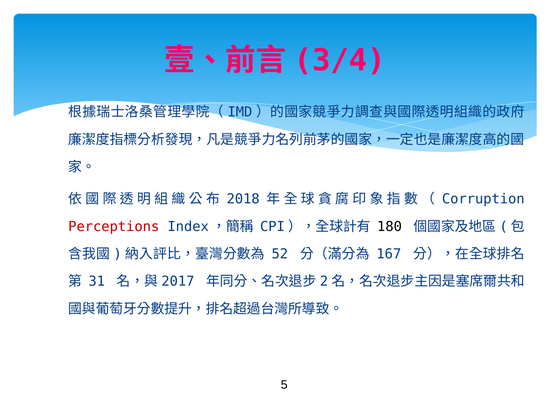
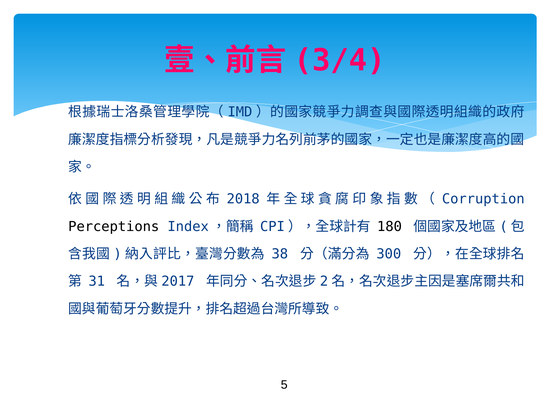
Perceptions colour: red -> black (114, 227)
52: 52 -> 38 (280, 254)
167: 167 -> 300 (389, 254)
